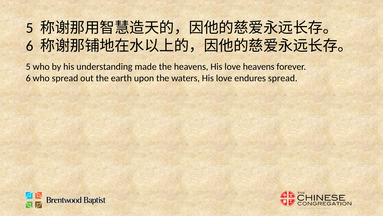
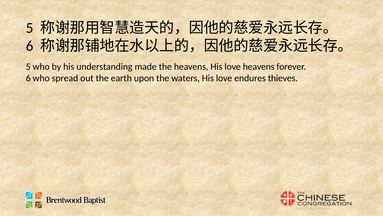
endures spread: spread -> thieves (283, 78)
